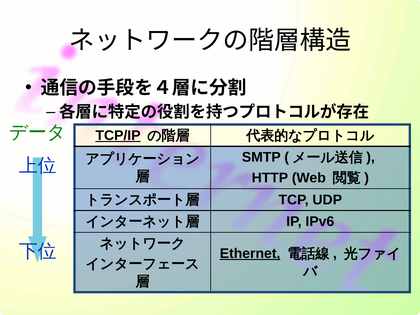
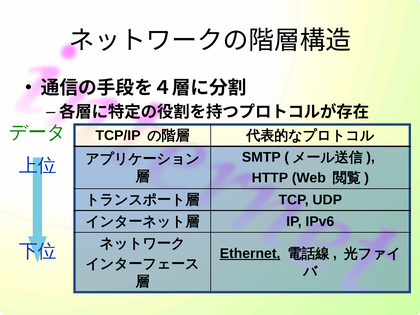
TCP/IP underline: present -> none (118, 135)
